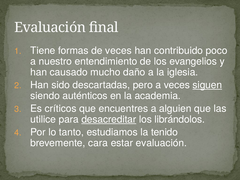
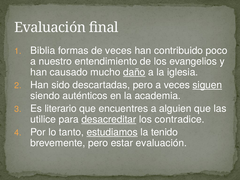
Tiene: Tiene -> Biblia (43, 51)
daño underline: none -> present (134, 72)
críticos: críticos -> literario (61, 109)
librándolos: librándolos -> contradice (180, 119)
estudiamos underline: none -> present (112, 132)
brevemente cara: cara -> pero (98, 143)
